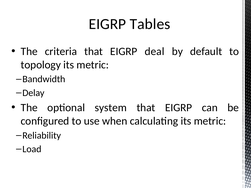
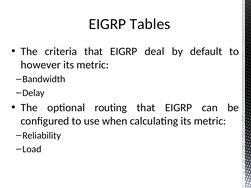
topology: topology -> however (41, 65)
system: system -> routing (111, 108)
